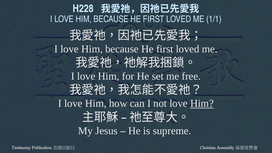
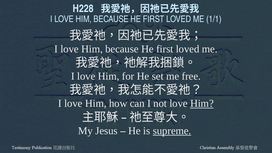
supreme underline: none -> present (172, 131)
